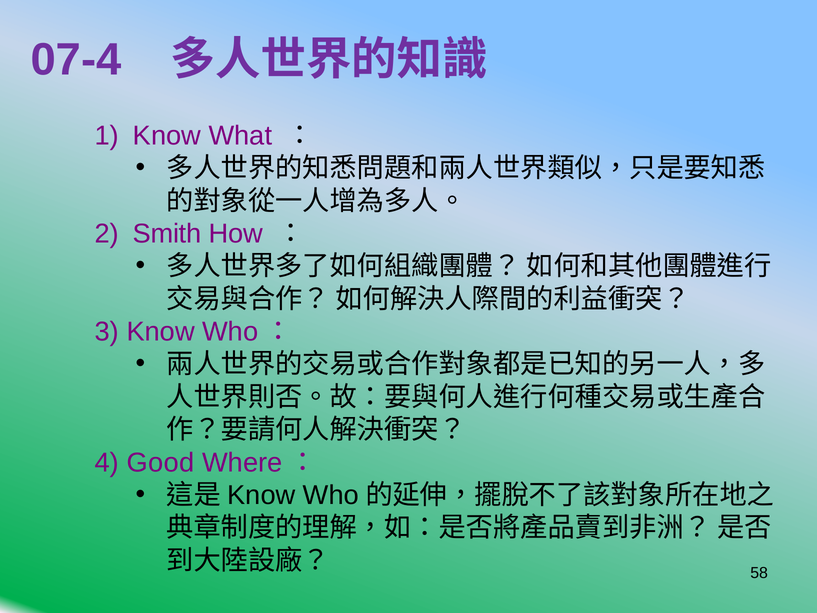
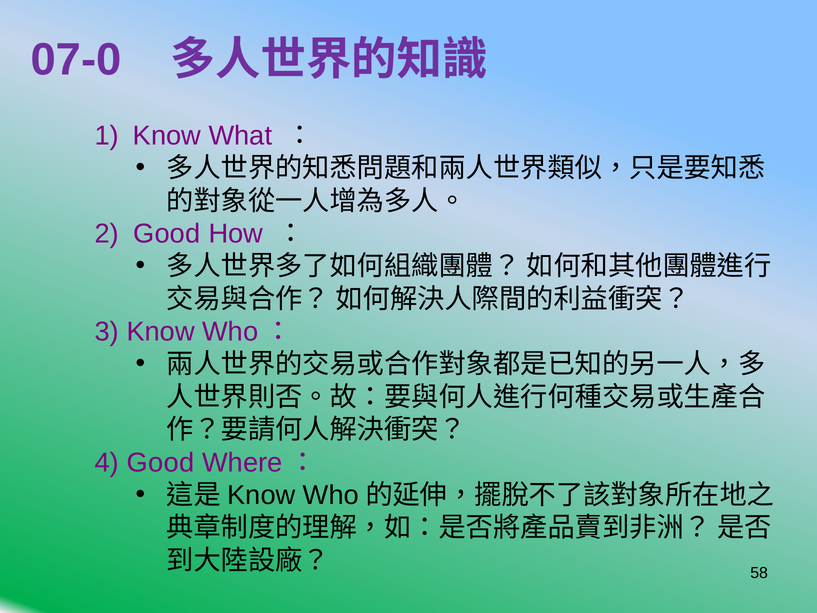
07-4: 07-4 -> 07-0 (76, 60)
Smith: Smith -> Good (167, 234)
